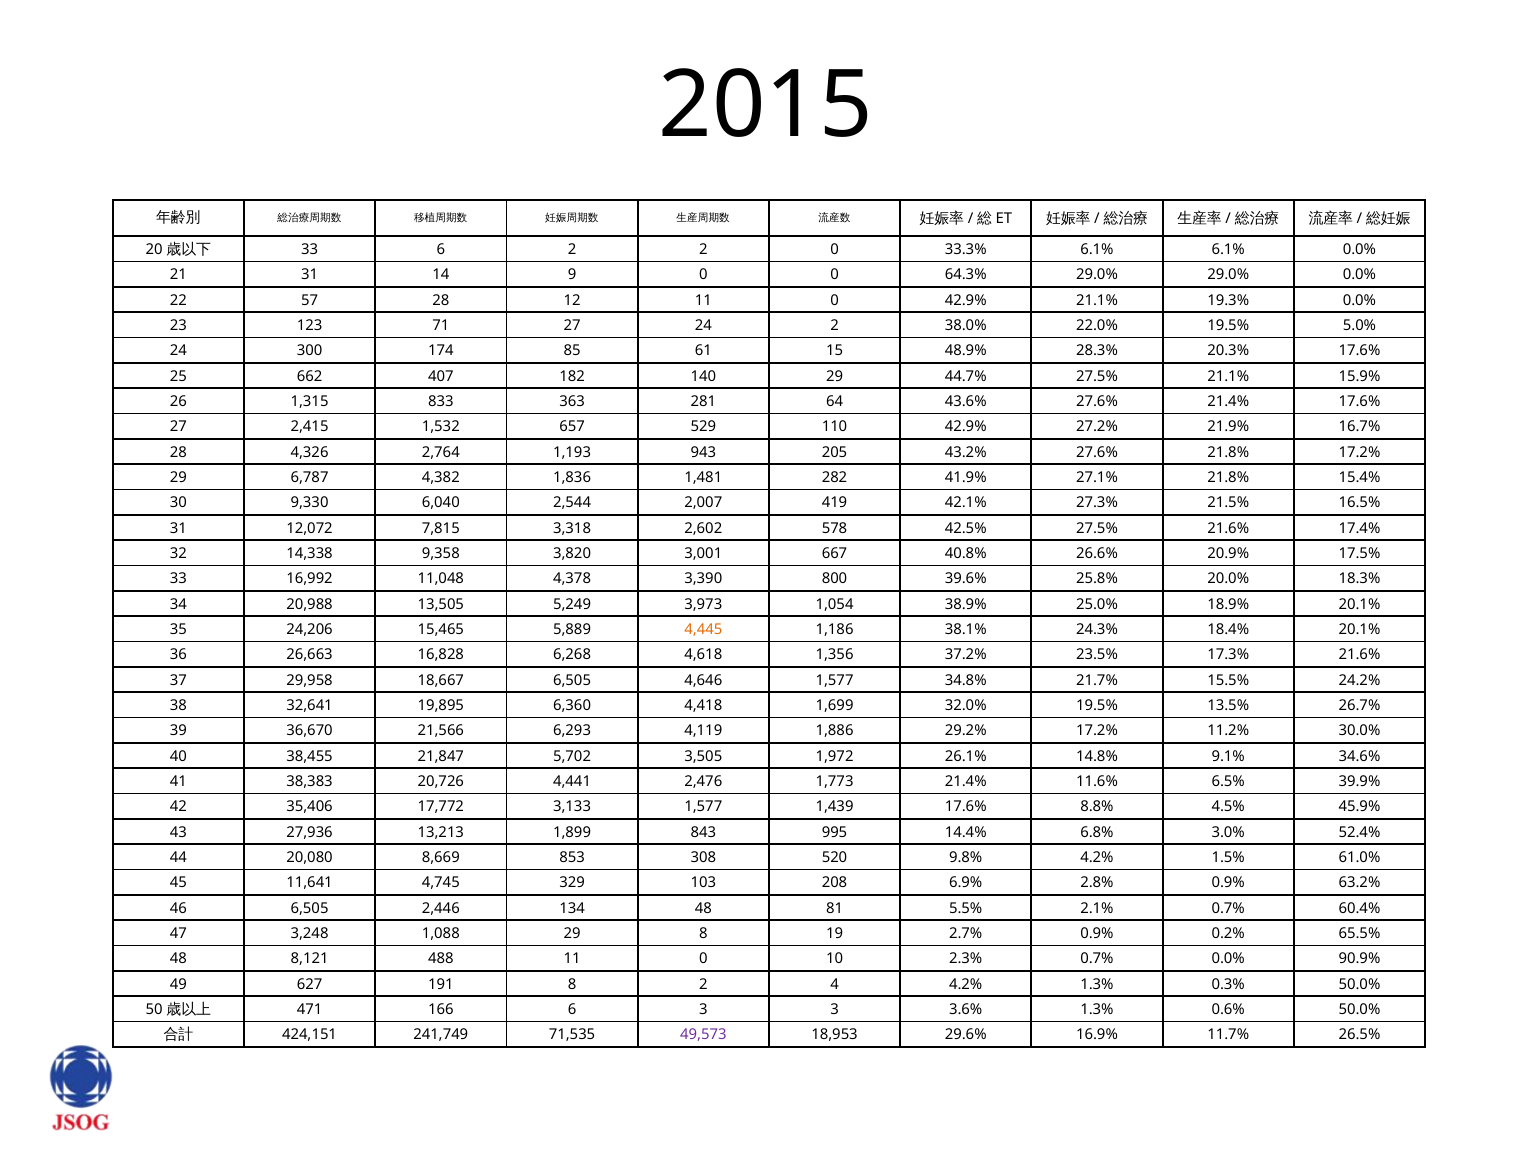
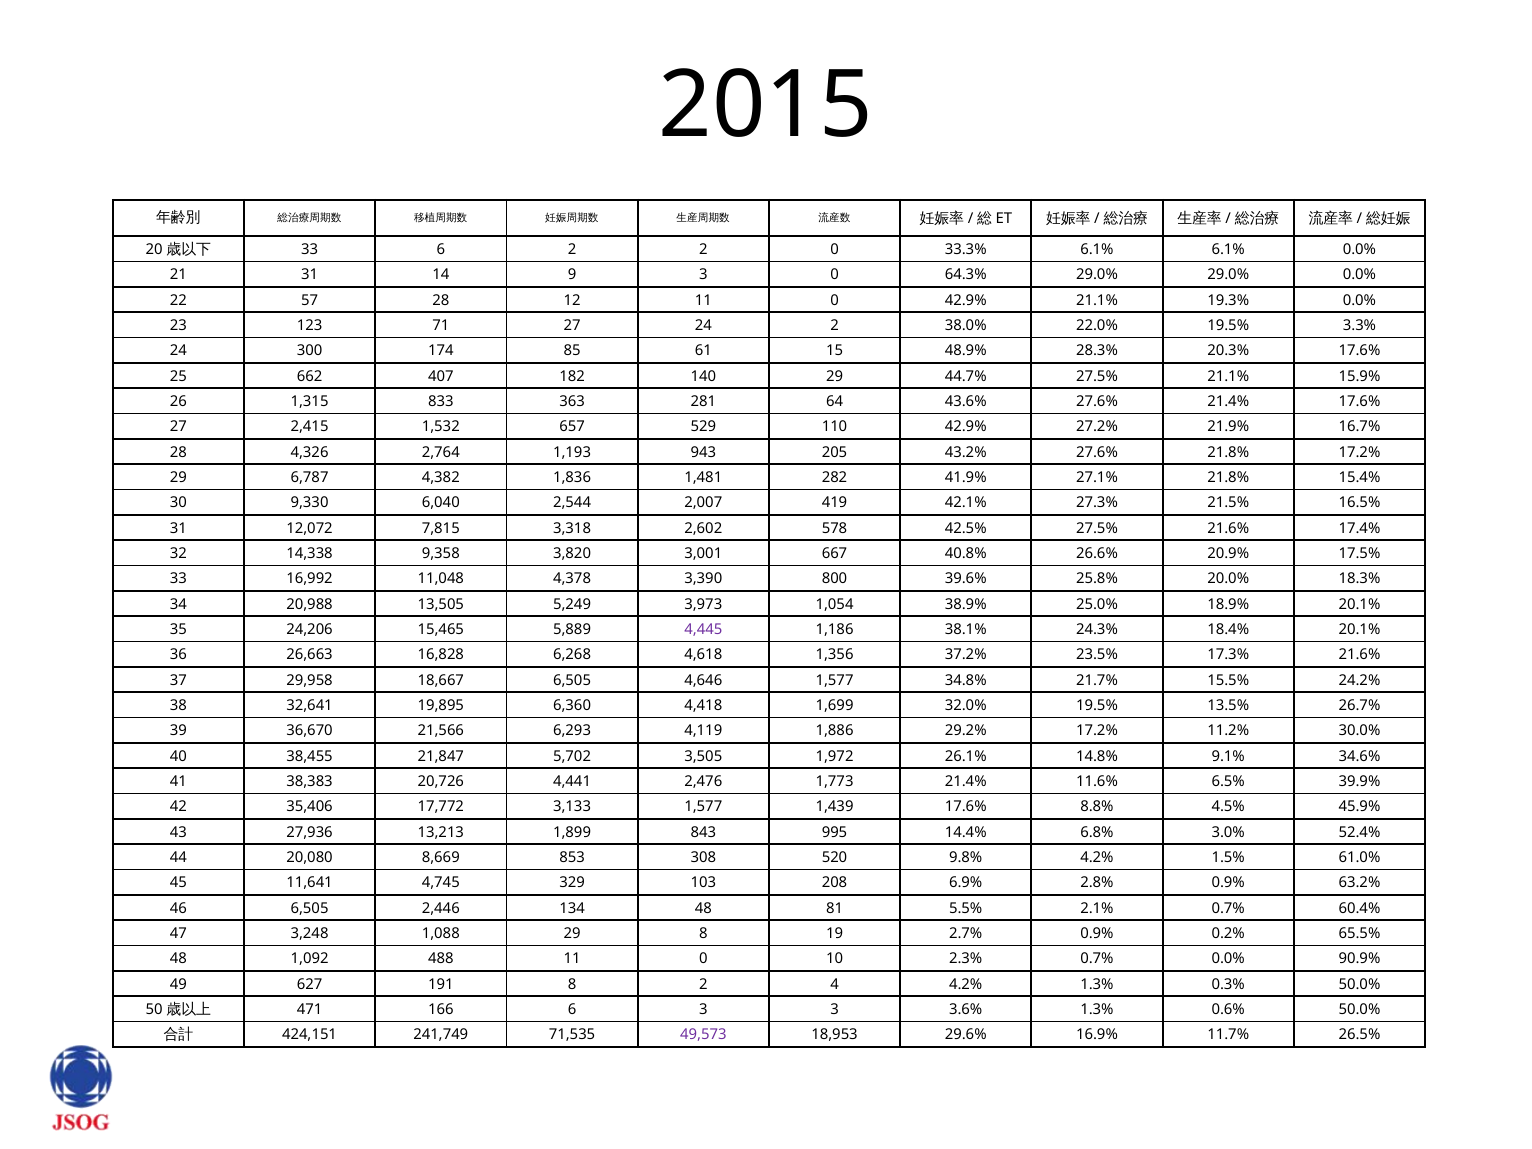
9 0: 0 -> 3 (703, 275)
5.0%: 5.0% -> 3.3% (1359, 326)
4,445 colour: orange -> purple (703, 630)
8,121: 8,121 -> 1,092 (310, 959)
